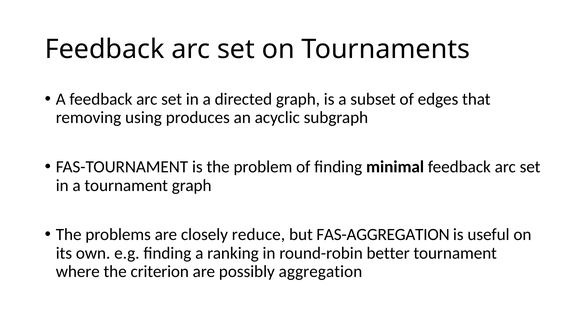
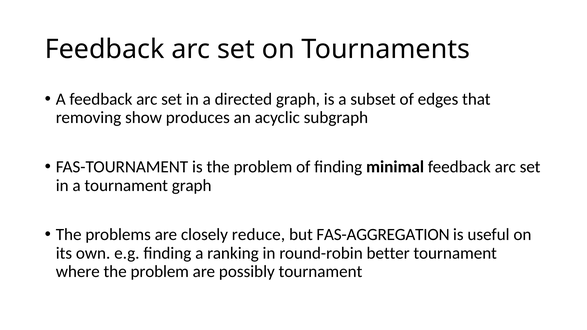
using: using -> show (144, 118)
where the criterion: criterion -> problem (160, 272)
possibly aggregation: aggregation -> tournament (320, 272)
